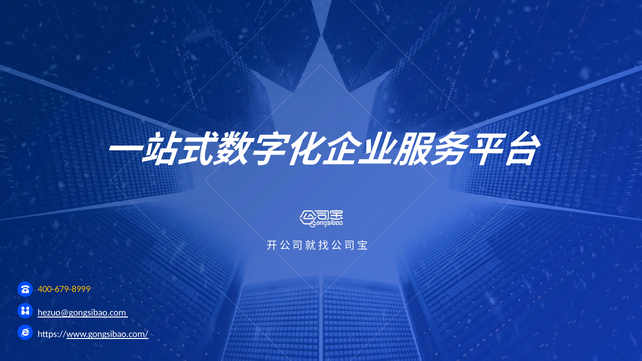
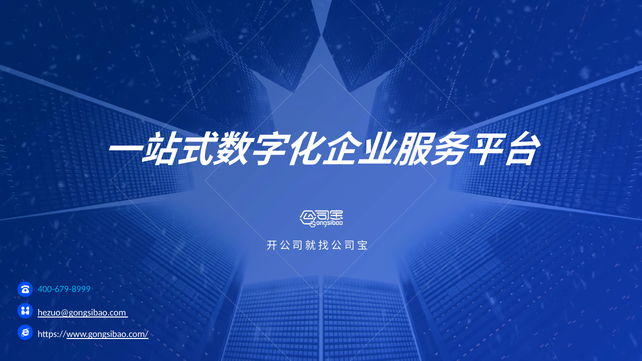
400-679-8999 colour: yellow -> light blue (64, 289)
